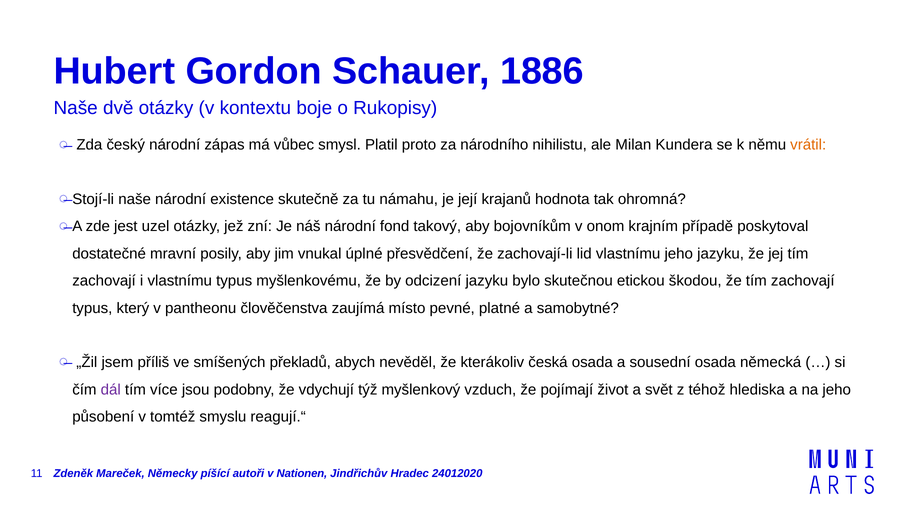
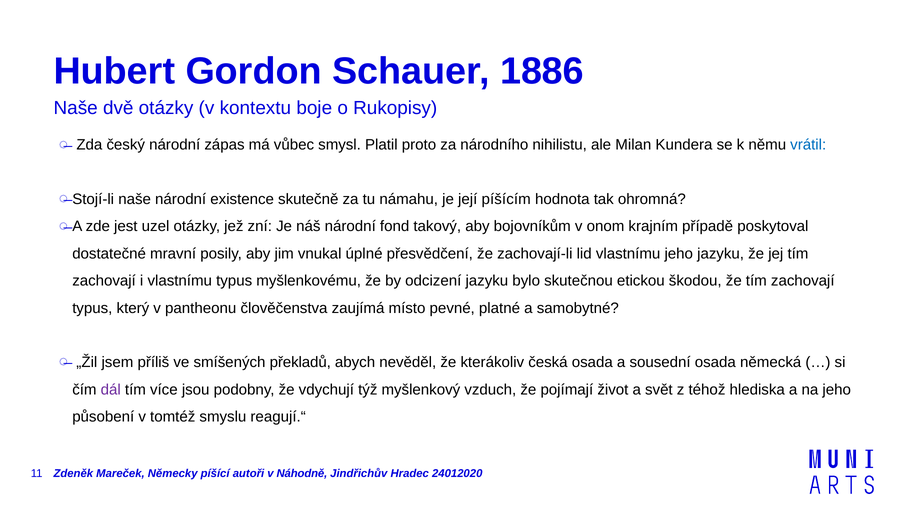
vrátil colour: orange -> blue (808, 145)
krajanů: krajanů -> píšícím (506, 199)
Nationen: Nationen -> Náhodně (302, 473)
